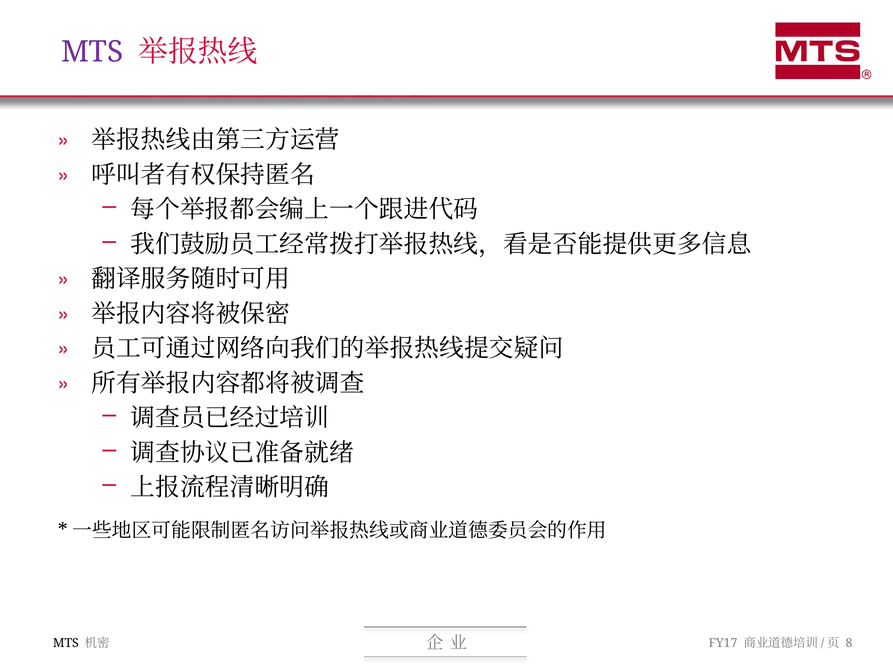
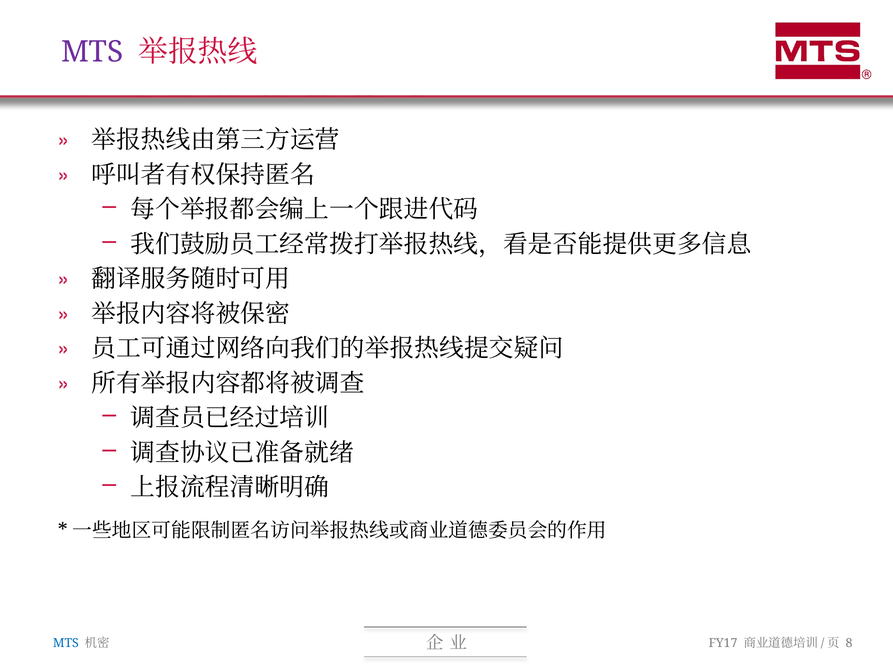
MTS colour: black -> blue (66, 643)
